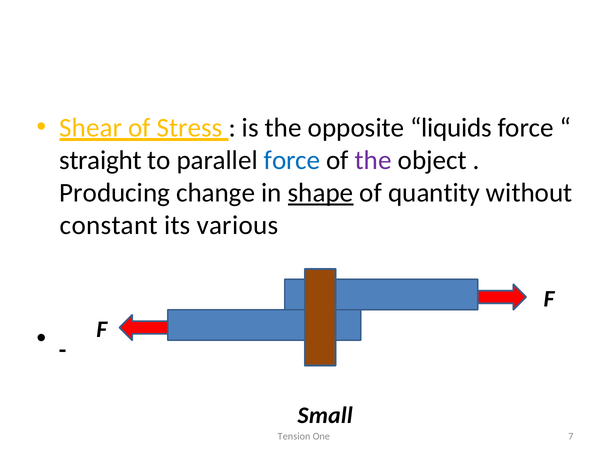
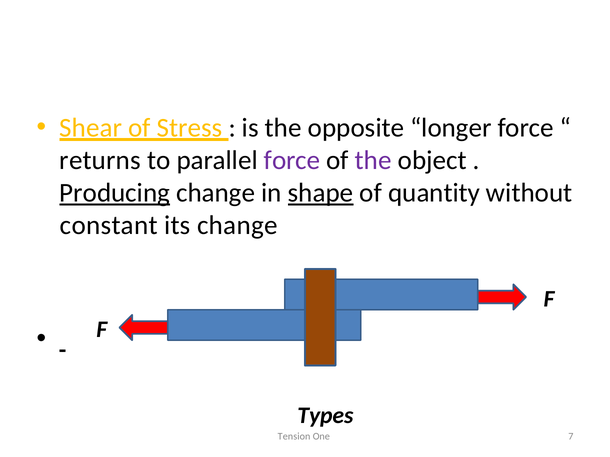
liquids: liquids -> longer (451, 128)
straight: straight -> returns (100, 161)
force colour: blue -> purple (292, 161)
Producing underline: none -> present (115, 193)
its various: various -> change (237, 226)
Small: Small -> Types (325, 416)
